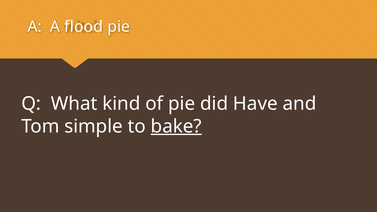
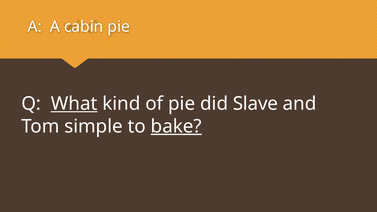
flood: flood -> cabin (84, 27)
What underline: none -> present (74, 104)
Have: Have -> Slave (255, 104)
